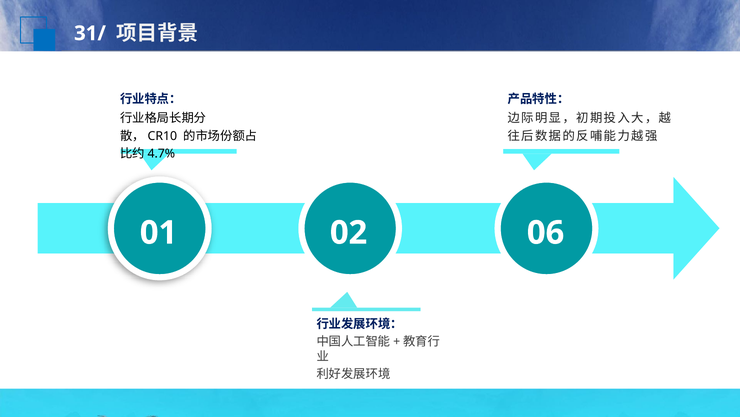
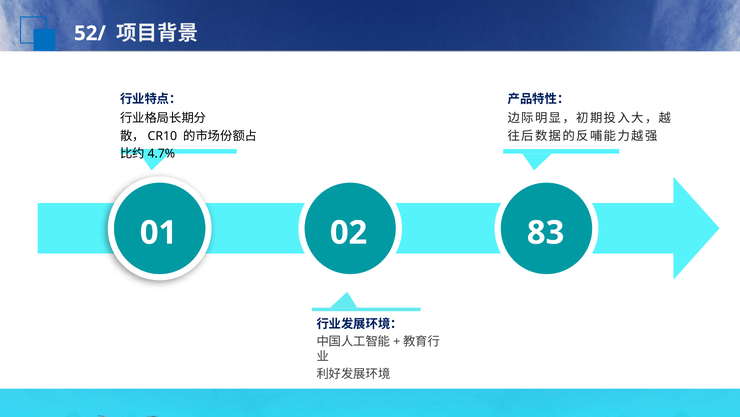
31/: 31/ -> 52/ (90, 33)
06: 06 -> 83 (546, 233)
